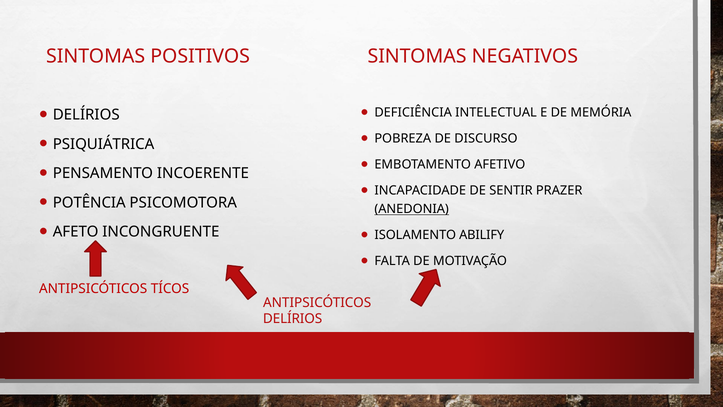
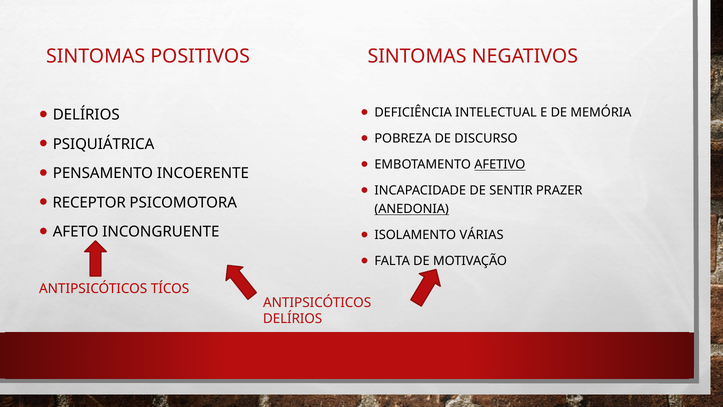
AFETIVO underline: none -> present (500, 165)
POTÊNCIA: POTÊNCIA -> RECEPTOR (89, 202)
ABILIFY: ABILIFY -> VÁRIAS (482, 235)
